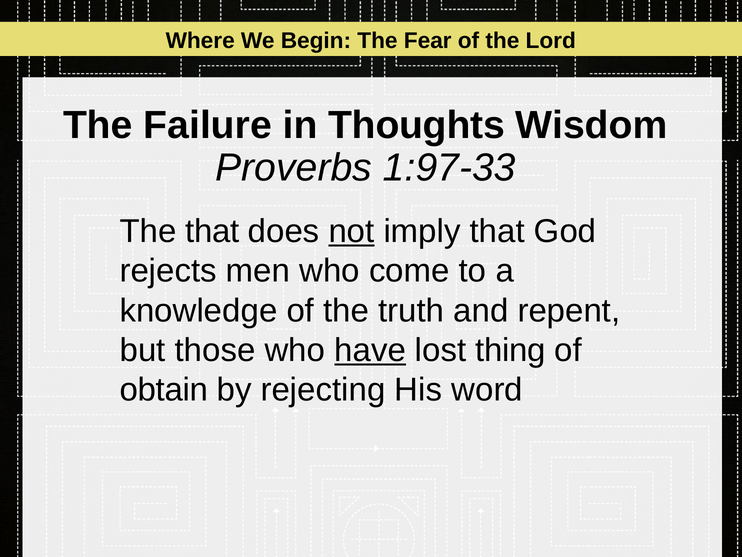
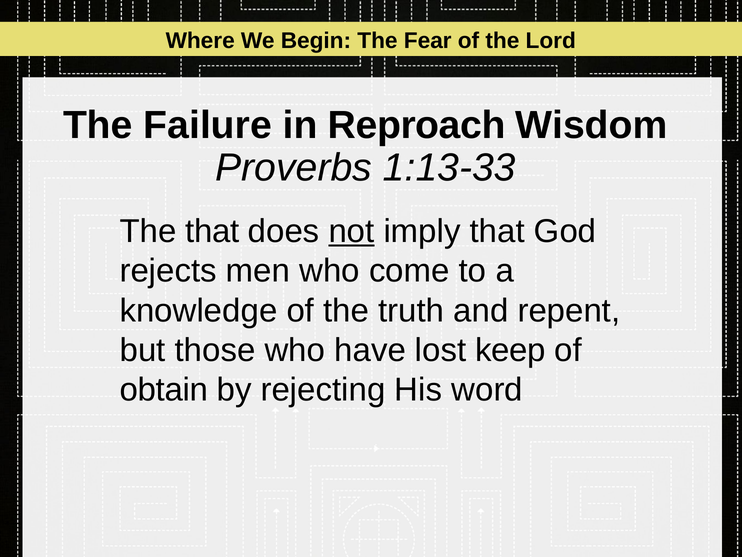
Thoughts: Thoughts -> Reproach (417, 125)
1:97-33: 1:97-33 -> 1:13-33 (449, 168)
have underline: present -> none (370, 350)
thing: thing -> keep (510, 350)
